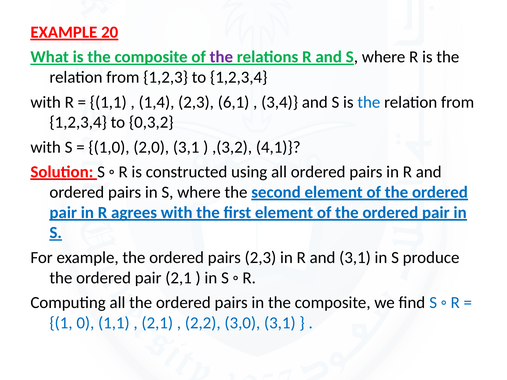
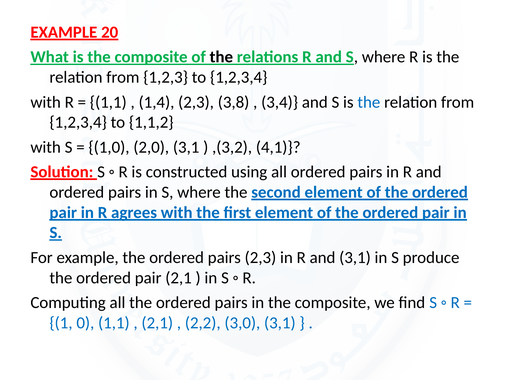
the colour: purple -> black (221, 57)
6,1: 6,1 -> 3,8 (234, 102)
0,3,2: 0,3,2 -> 1,1,2 (151, 122)
